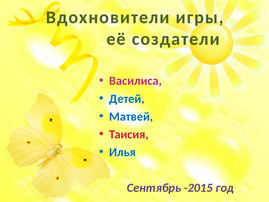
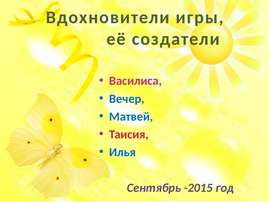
Детей: Детей -> Вечер (127, 99)
